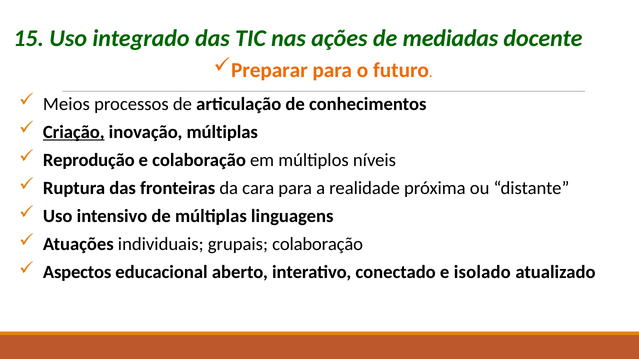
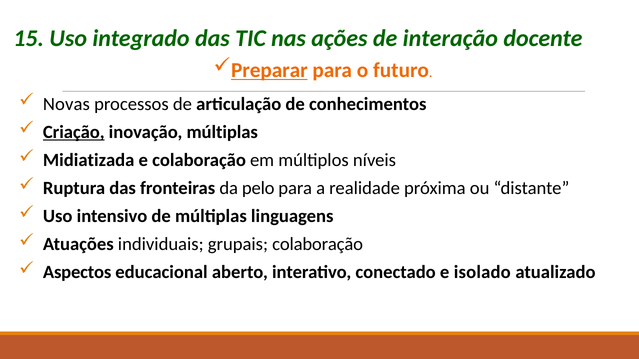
mediadas: mediadas -> interação (450, 38)
Preparar underline: none -> present (269, 70)
Meios: Meios -> Novas (66, 104)
Reprodução: Reprodução -> Midiatizada (89, 160)
cara: cara -> pelo (258, 188)
